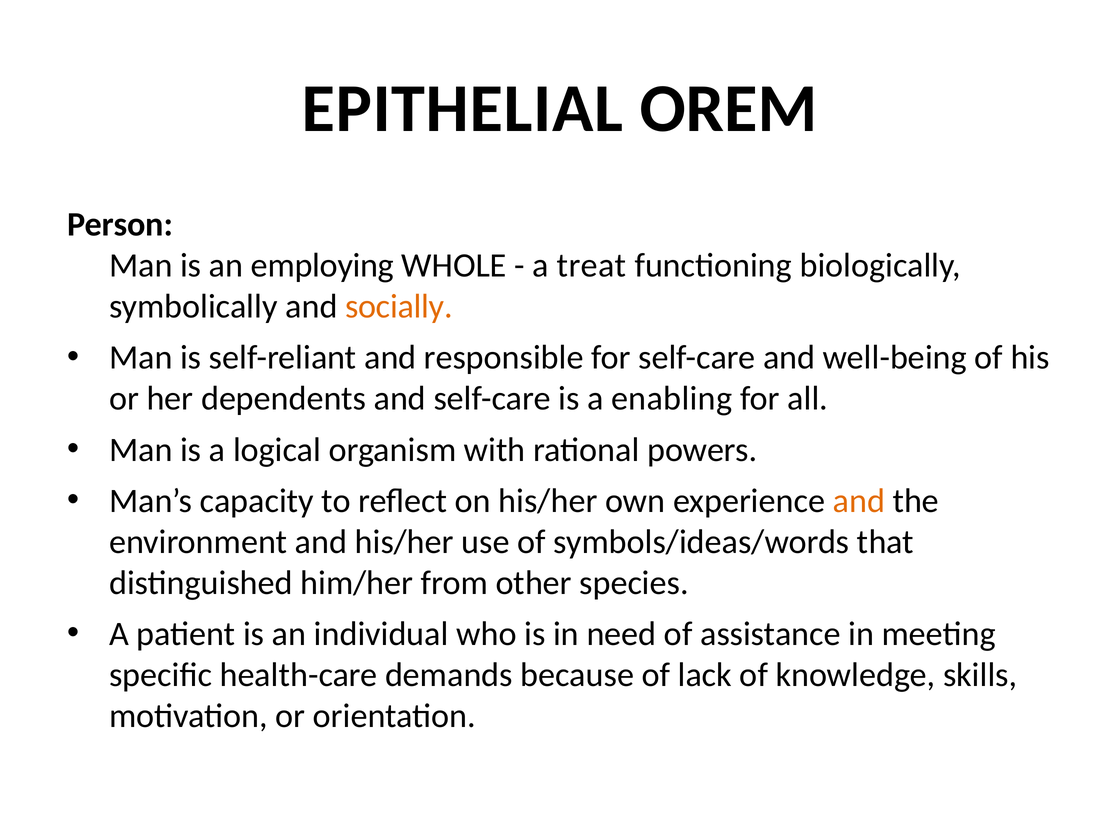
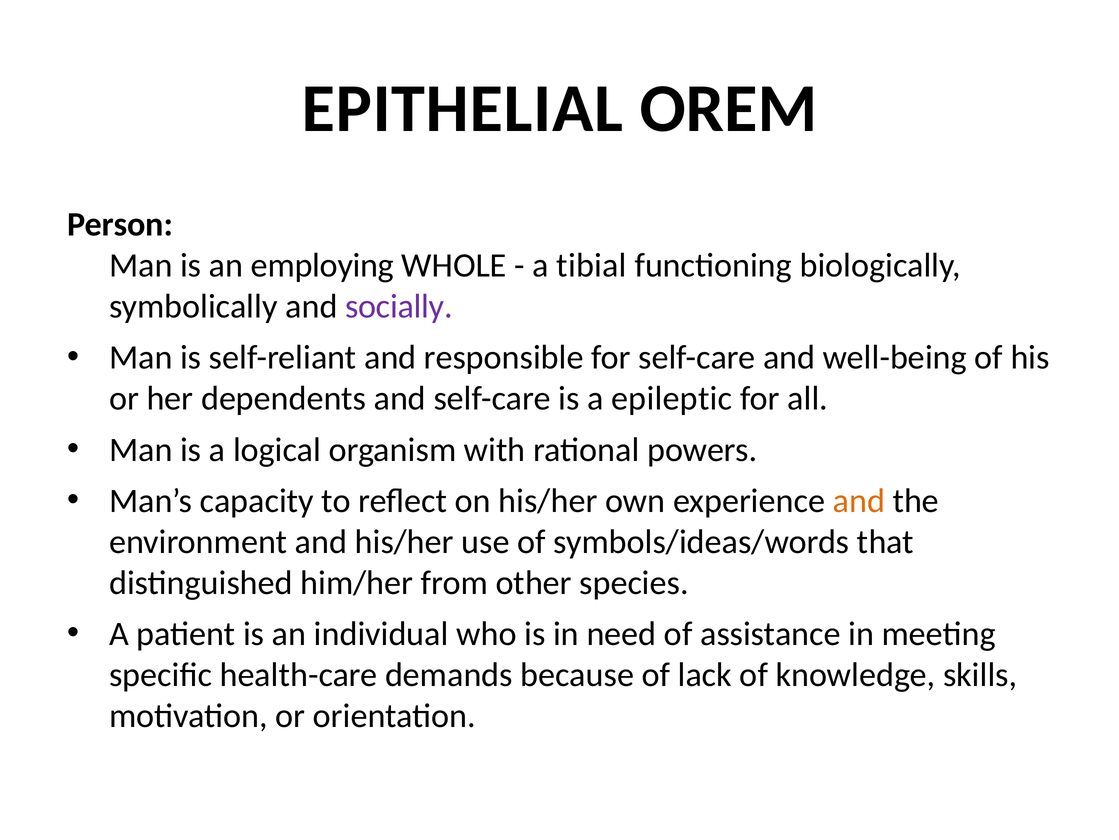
treat: treat -> tibial (592, 265)
socially colour: orange -> purple (399, 306)
enabling: enabling -> epileptic (672, 398)
